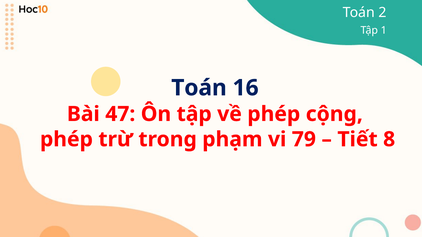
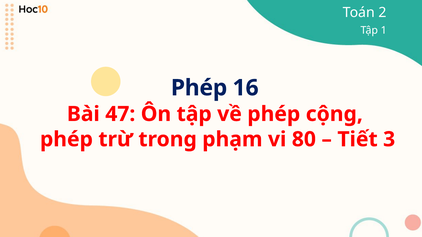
Toán: Toán -> Phép (199, 88)
79: 79 -> 80 (304, 140)
8: 8 -> 3 (389, 140)
